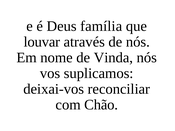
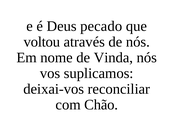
família: família -> pecado (101, 26)
louvar: louvar -> voltou (42, 42)
